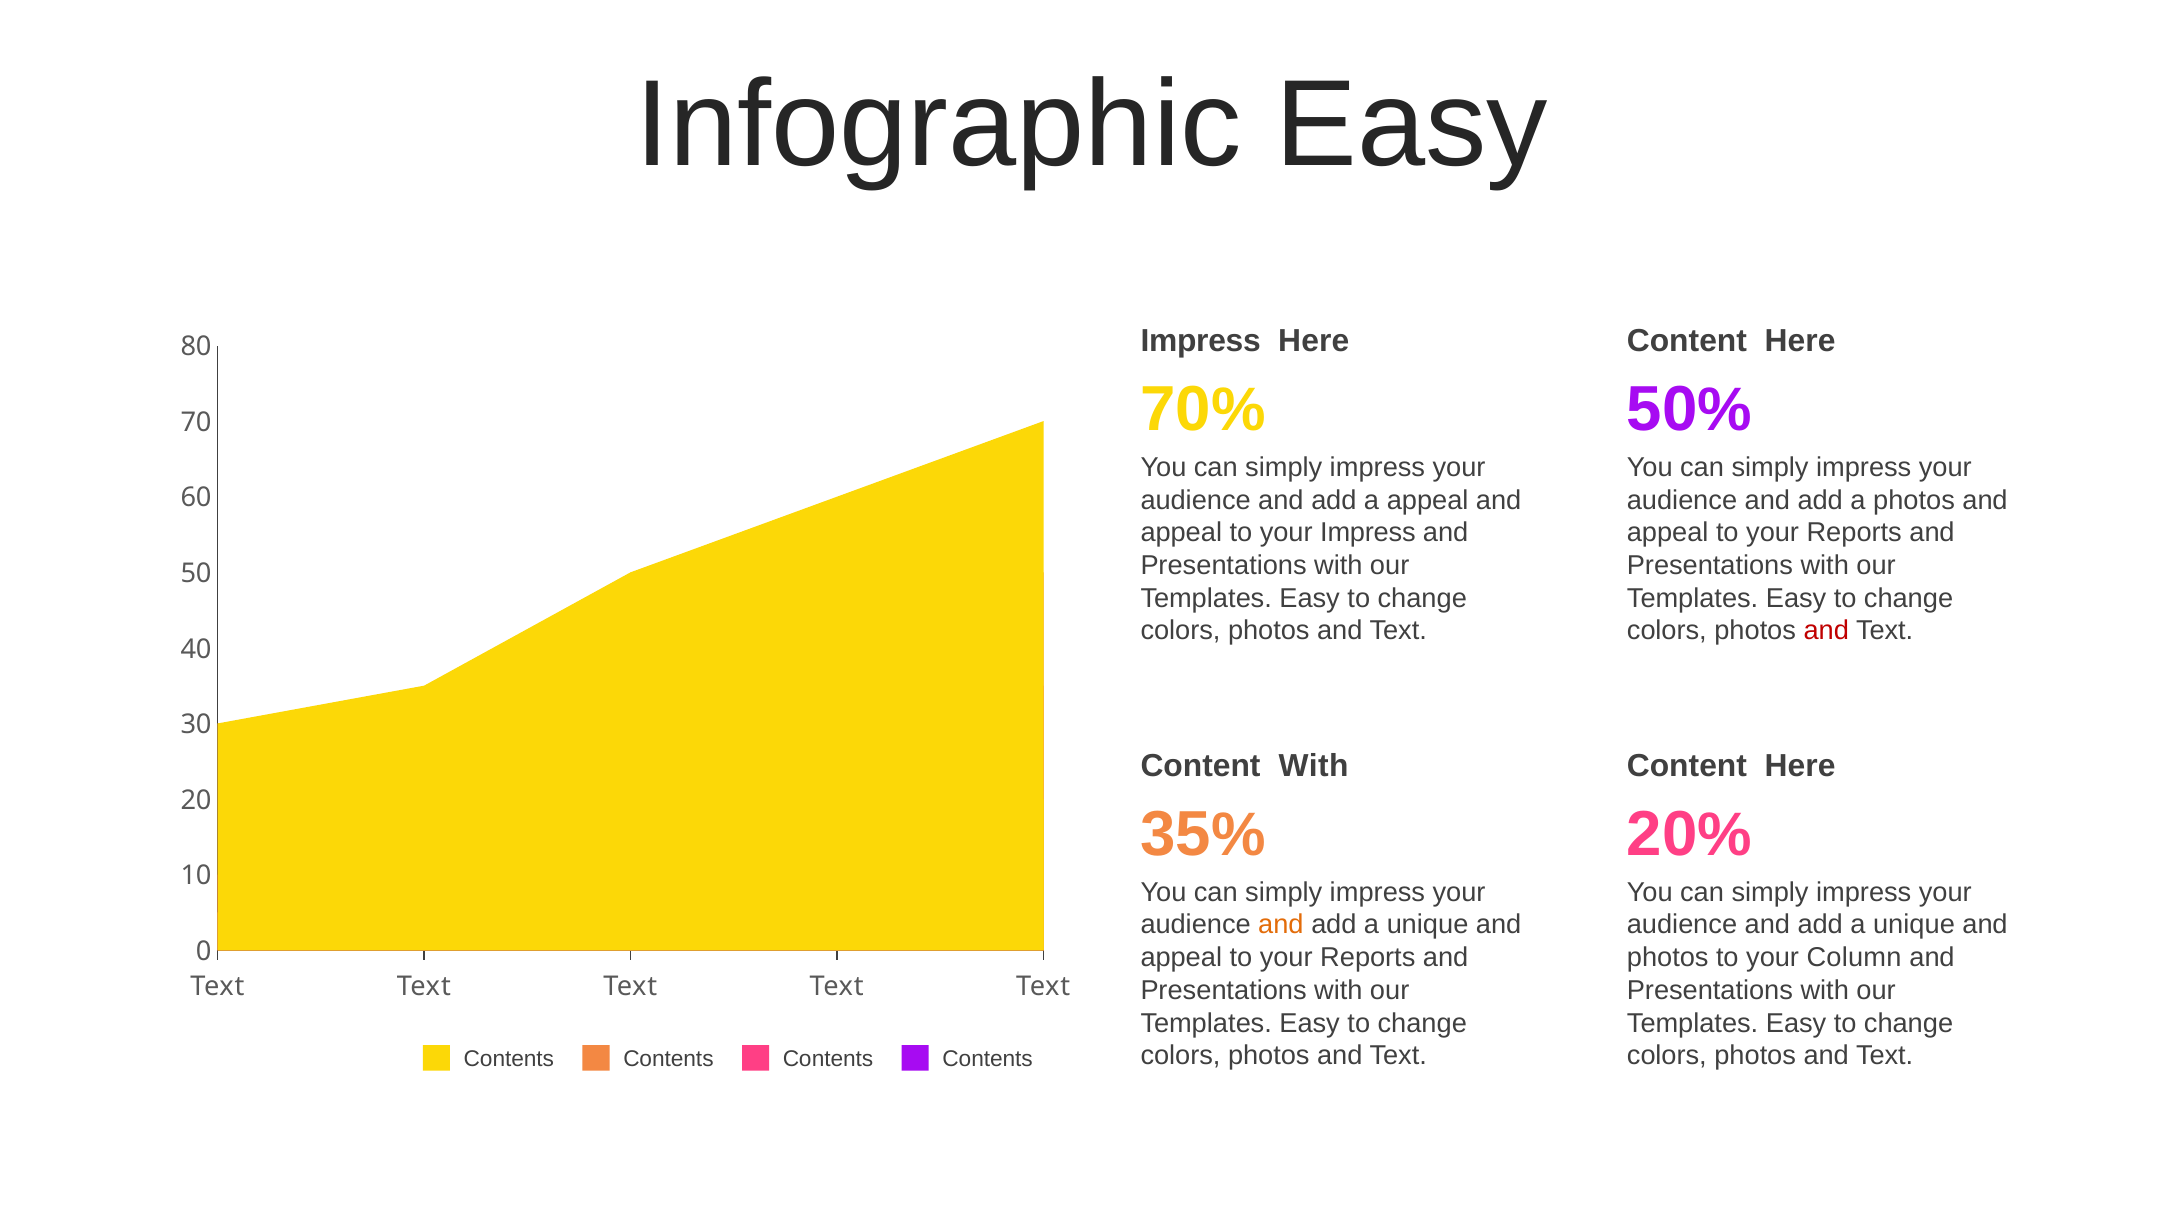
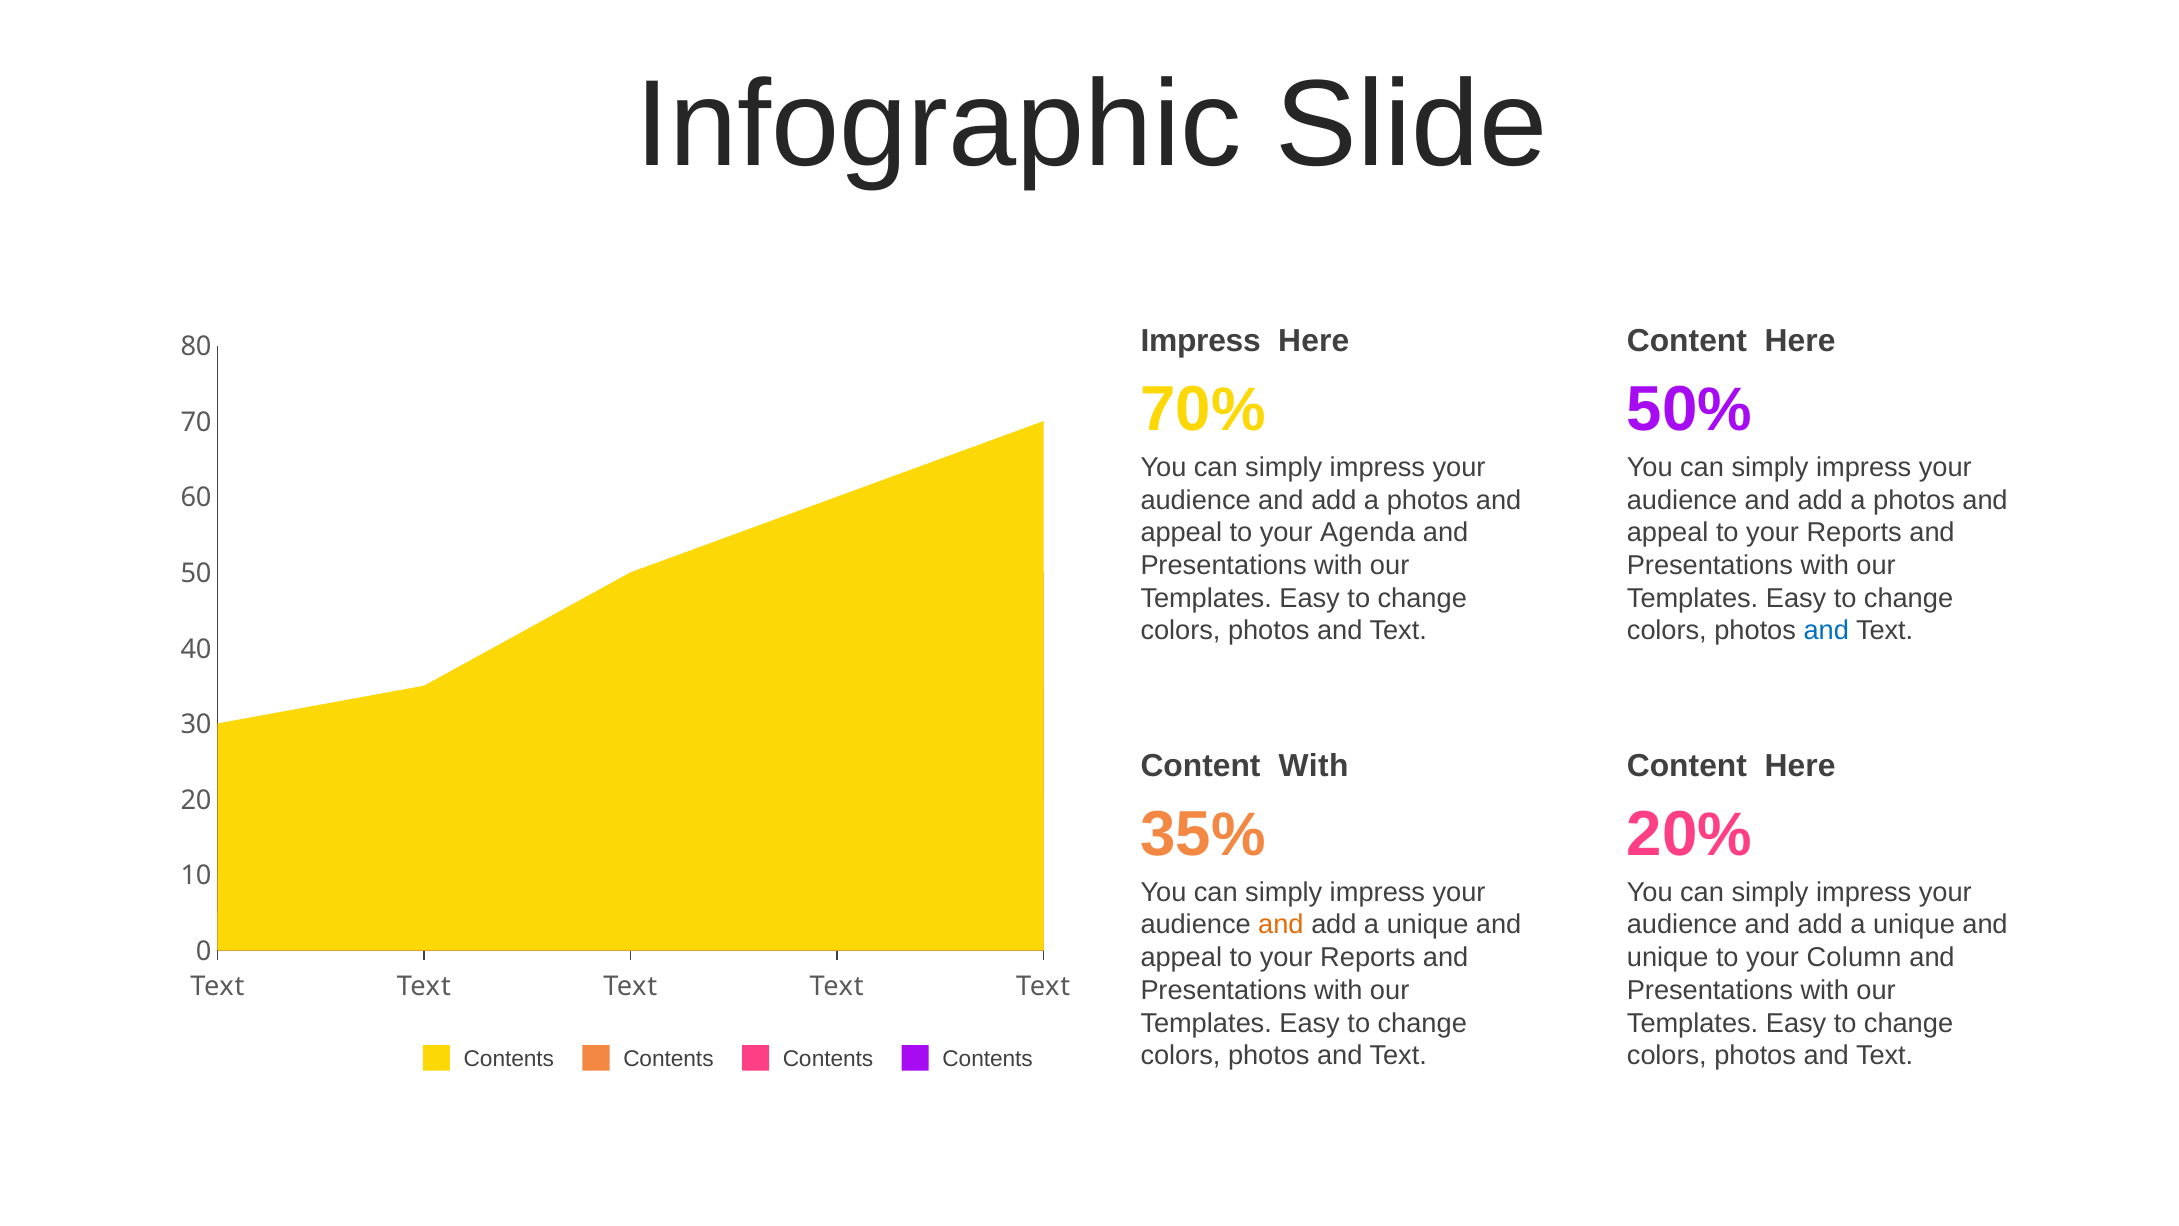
Infographic Easy: Easy -> Slide (1412, 125)
appeal: appeal -> photos (1428, 500)
your Impress: Impress -> Agenda (1368, 533)
and colour: red -> blue (1826, 631)
photos: photos -> unique (1668, 957)
